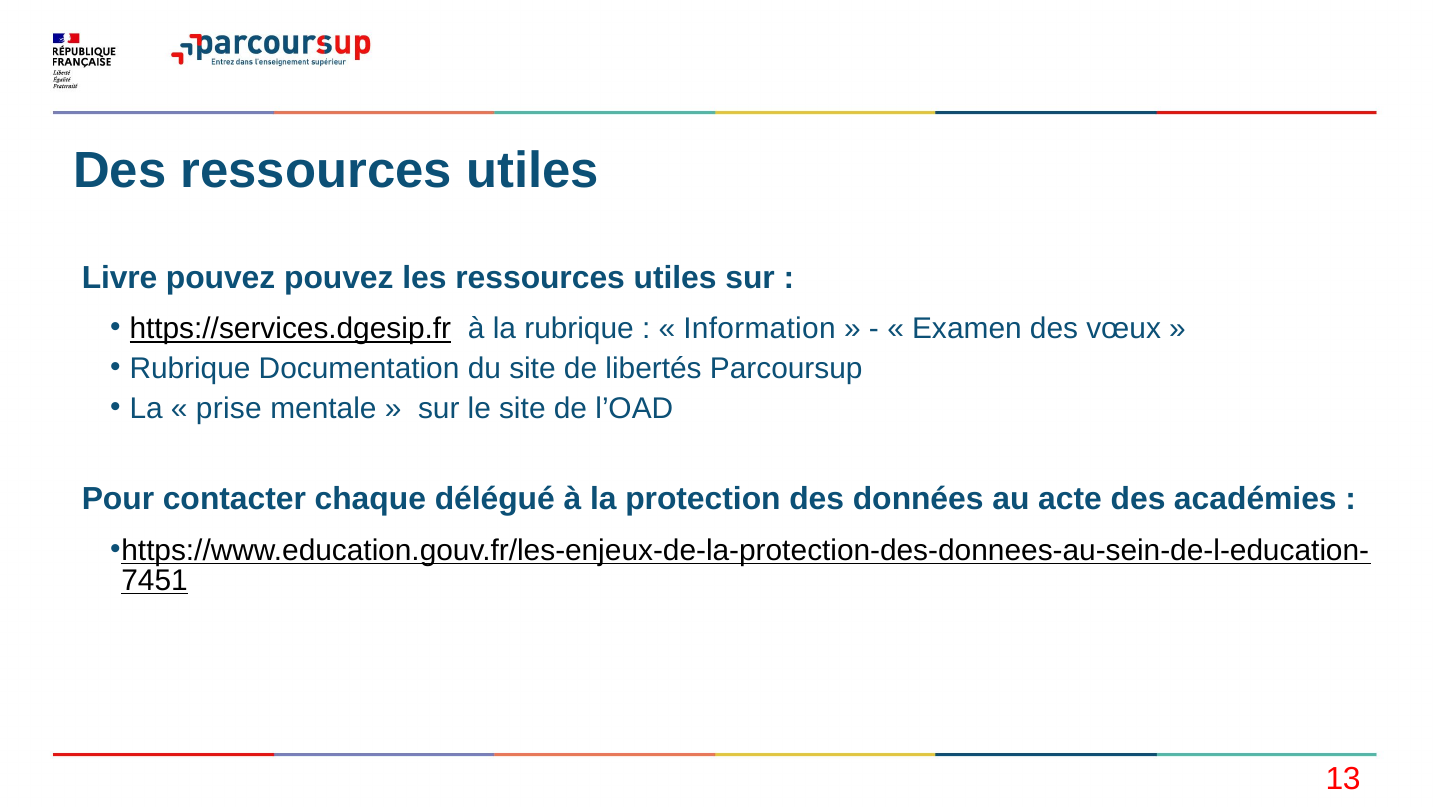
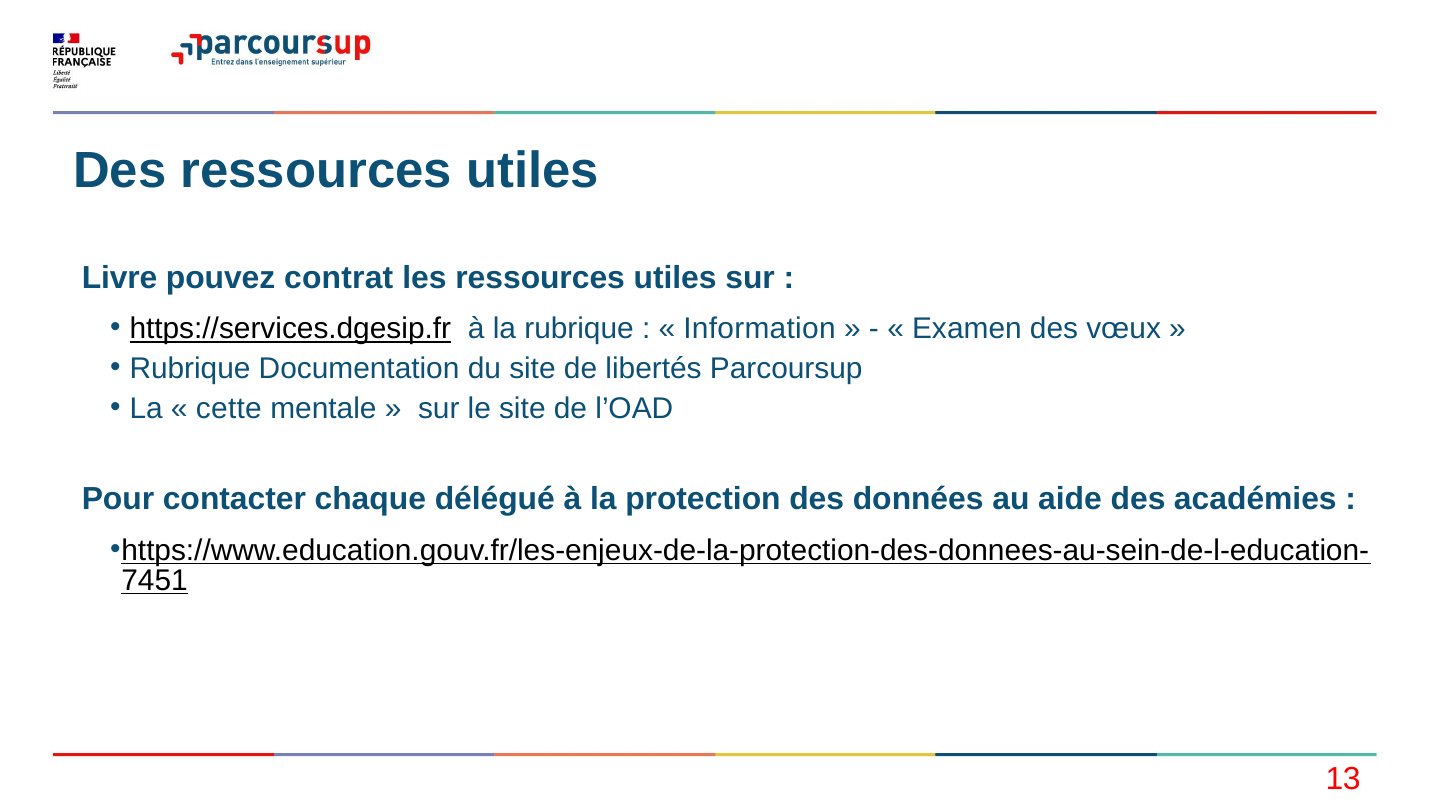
pouvez pouvez: pouvez -> contrat (339, 278)
prise: prise -> cette (229, 408)
acte: acte -> aide (1070, 499)
